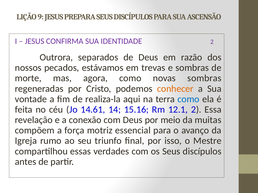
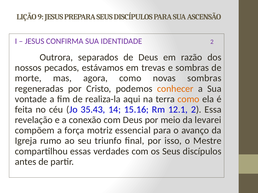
como colour: blue -> orange (188, 99)
14.61: 14.61 -> 35.43 (93, 110)
muitas: muitas -> levarei (208, 120)
